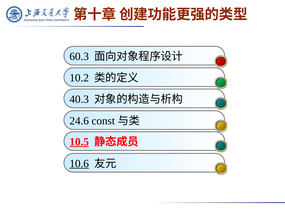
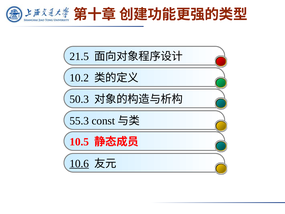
60.3: 60.3 -> 21.5 (79, 56)
40.3: 40.3 -> 50.3 (79, 99)
24.6: 24.6 -> 55.3 (79, 121)
10.5 underline: present -> none (79, 142)
